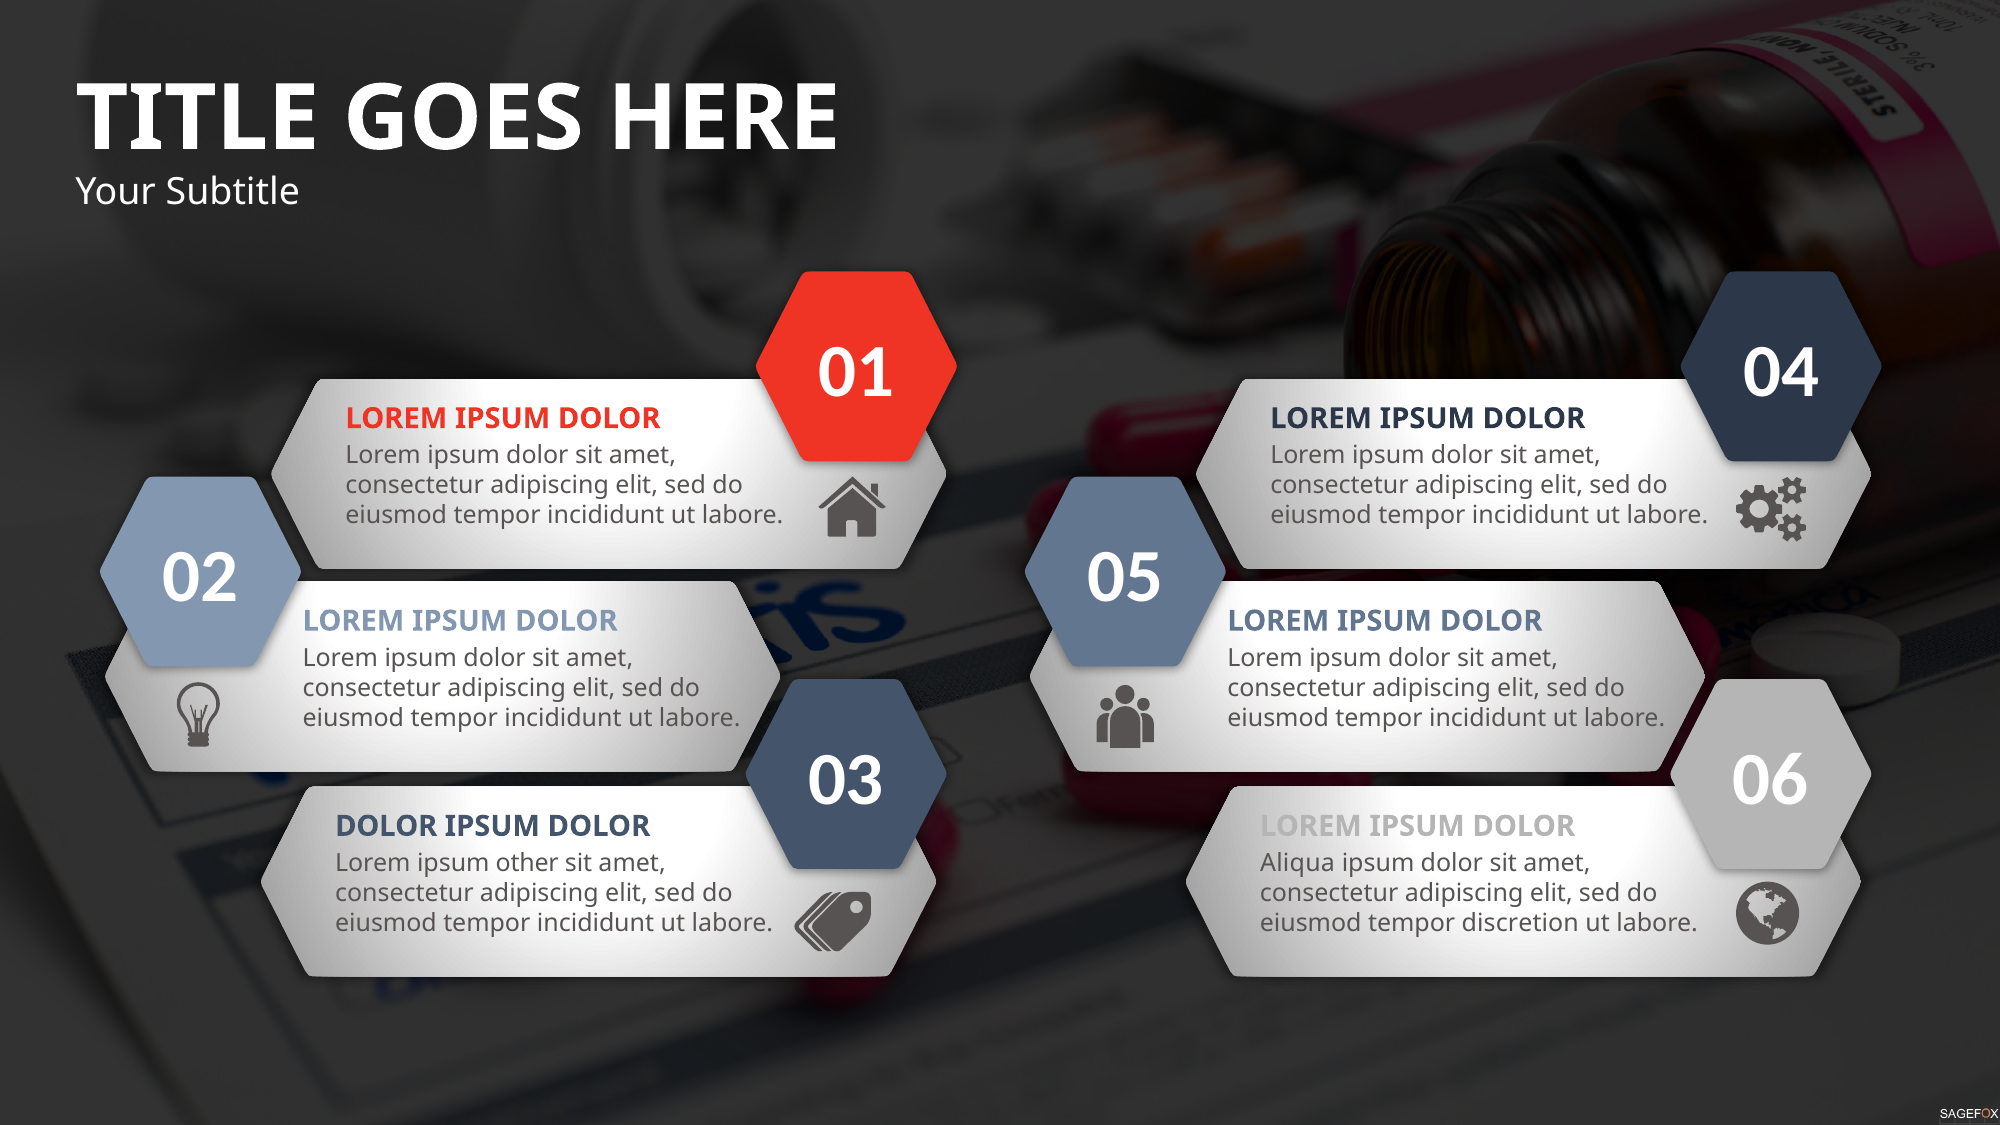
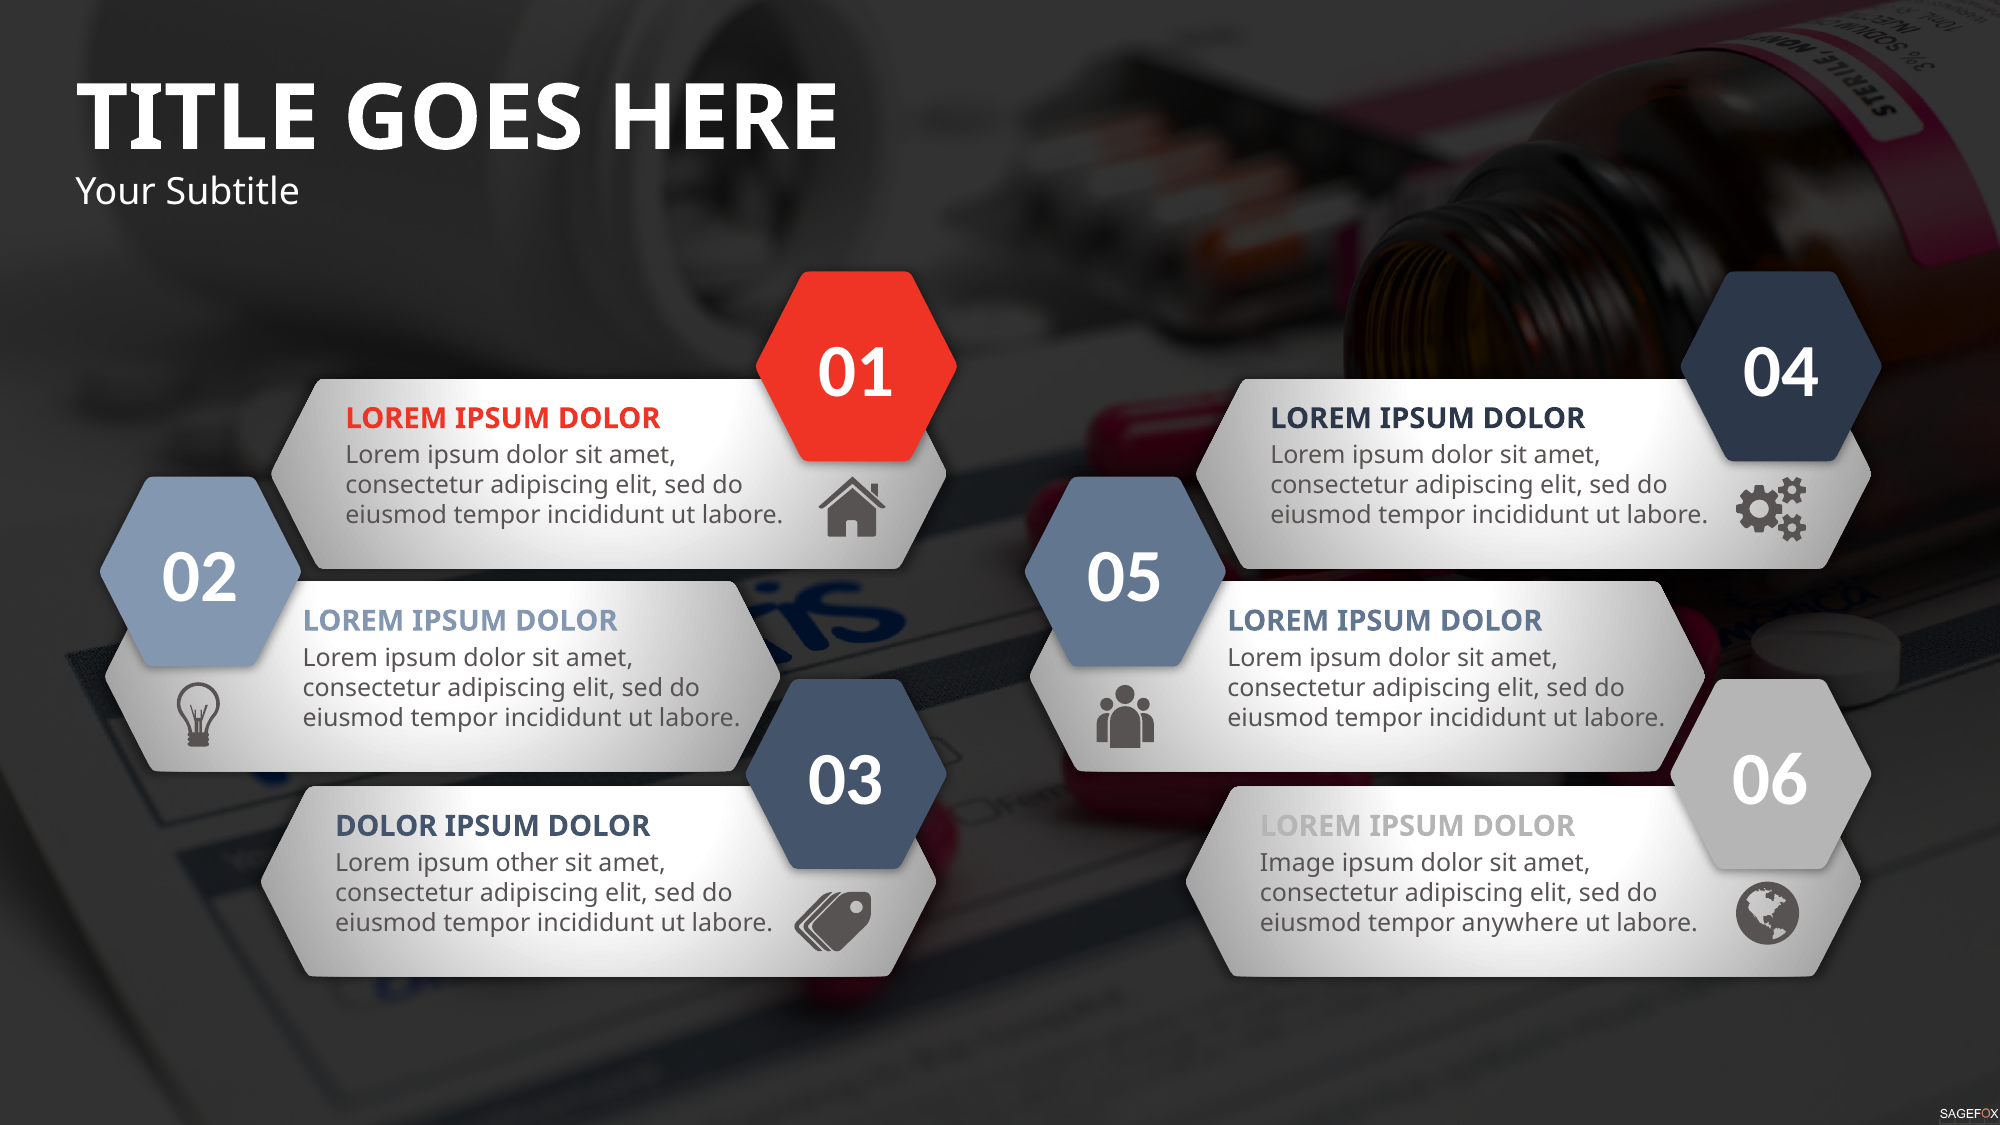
Aliqua: Aliqua -> Image (1298, 863)
discretion: discretion -> anywhere (1520, 923)
